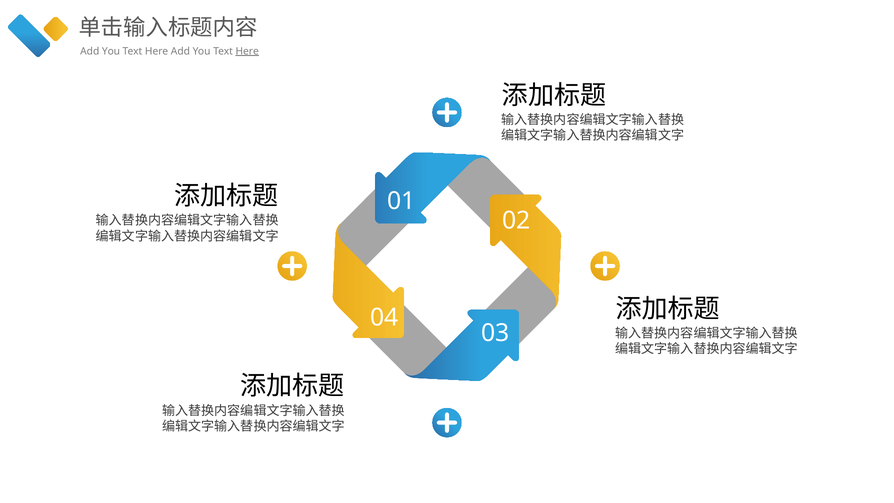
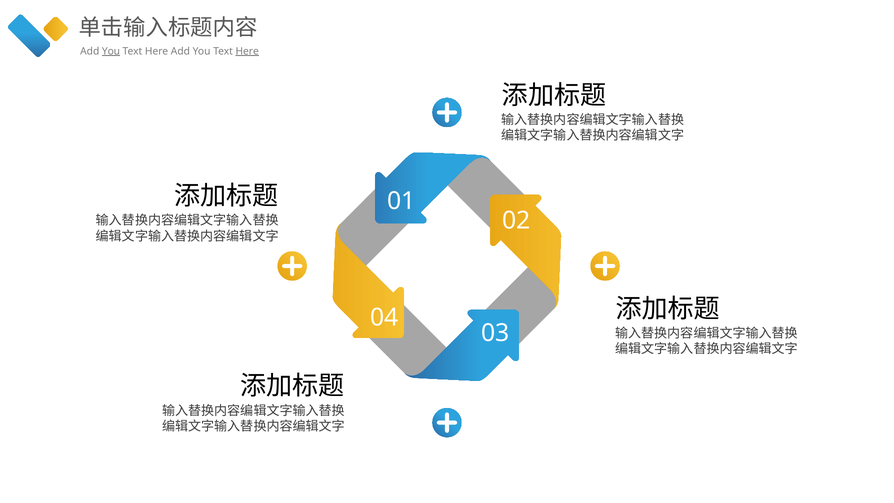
You underline: none -> present (111, 51)
